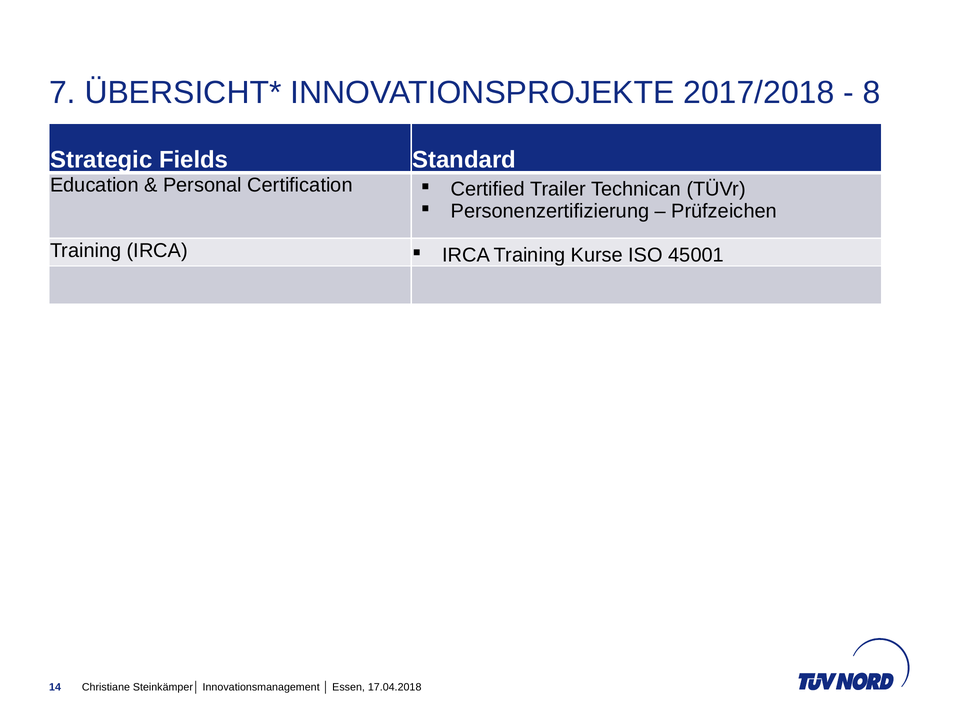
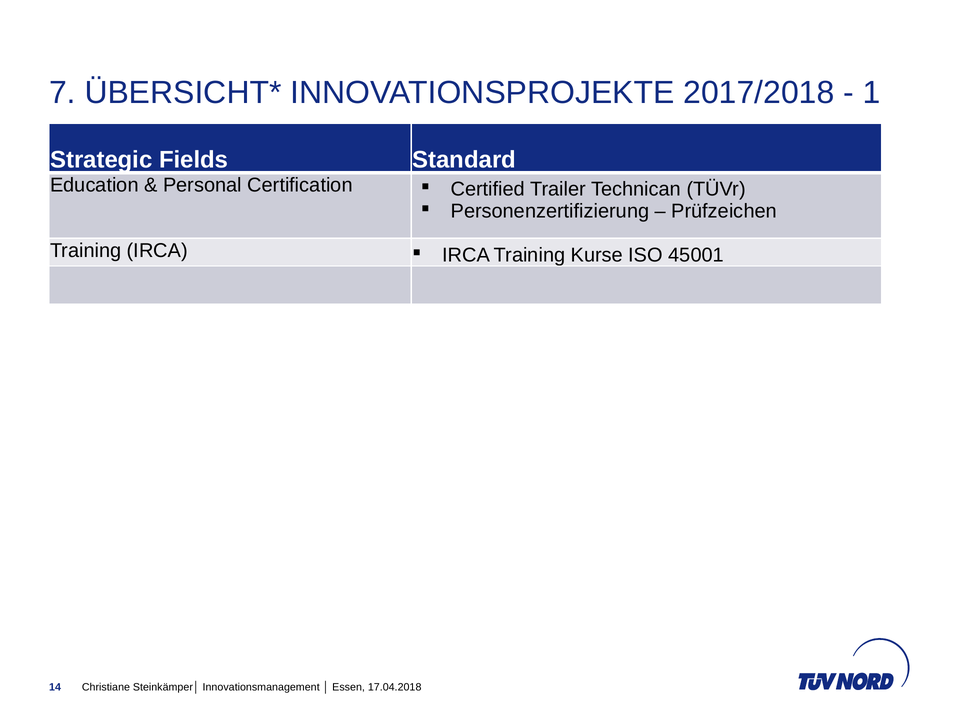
8: 8 -> 1 (872, 93)
